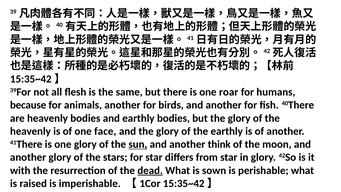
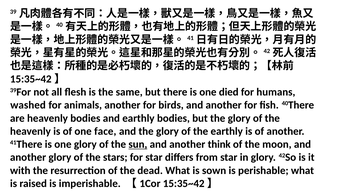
roar: roar -> died (229, 92)
because: because -> washed (28, 105)
dead underline: present -> none (150, 170)
